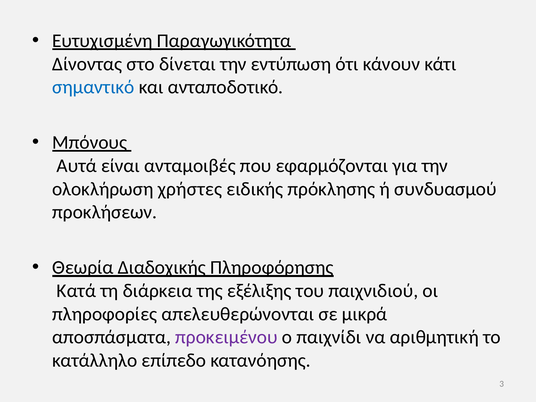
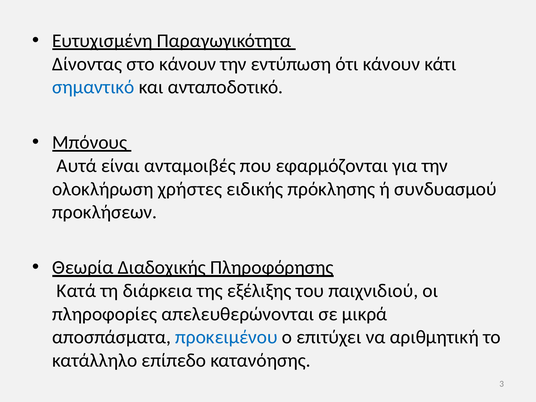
στο δίνεται: δίνεται -> κάνουν (188, 64)
προκειμένου colour: purple -> blue (226, 337)
παιχνίδι: παιχνίδι -> επιτύχει (329, 337)
